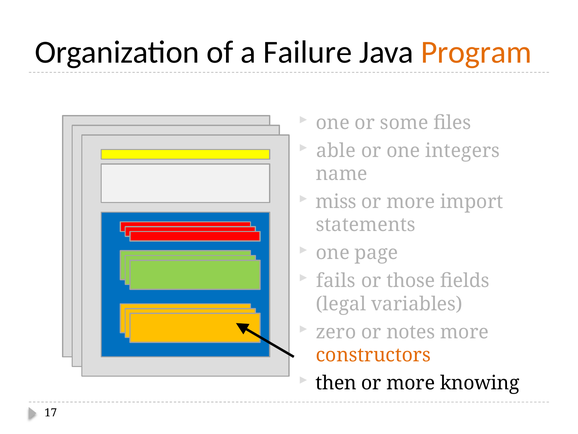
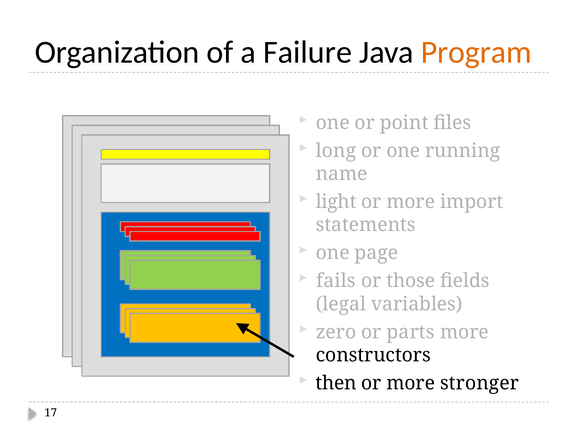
some: some -> point (404, 123)
able: able -> long (336, 150)
integers: integers -> running (463, 150)
miss: miss -> light (336, 202)
notes: notes -> parts (411, 332)
constructors colour: orange -> black (373, 355)
knowing: knowing -> stronger (480, 383)
